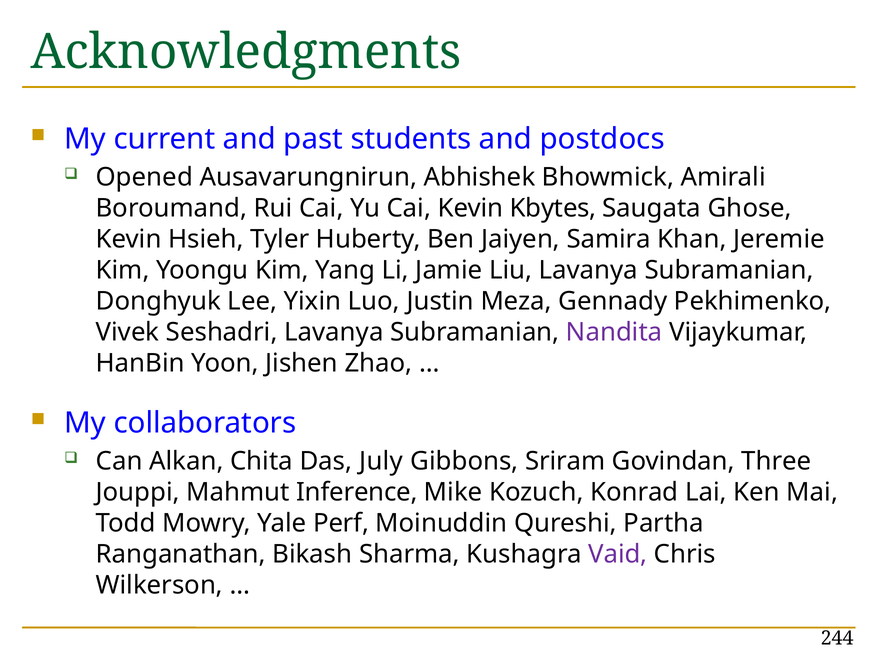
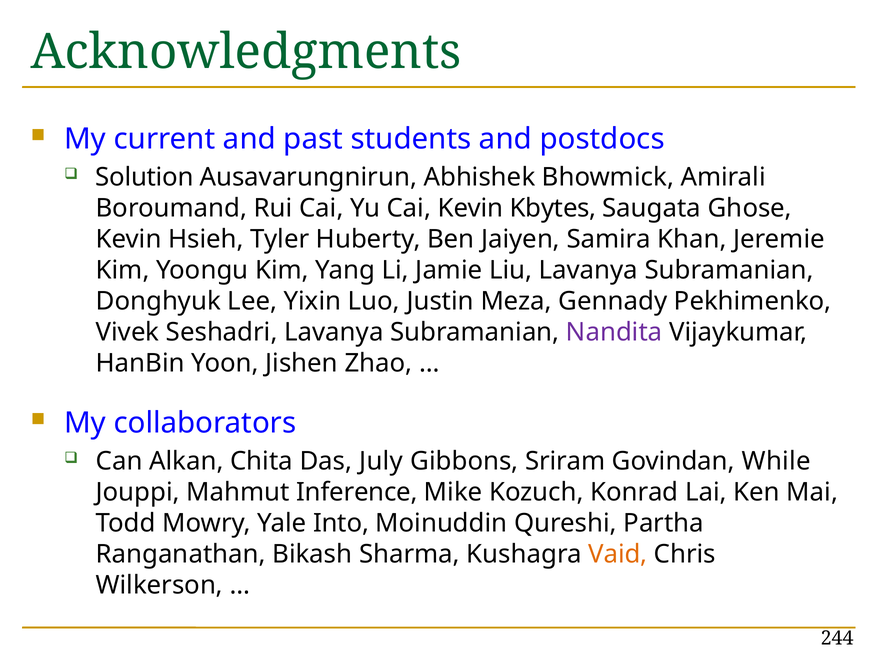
Opened: Opened -> Solution (144, 177)
Three: Three -> While (776, 461)
Perf: Perf -> Into (341, 523)
Vaid colour: purple -> orange (618, 554)
